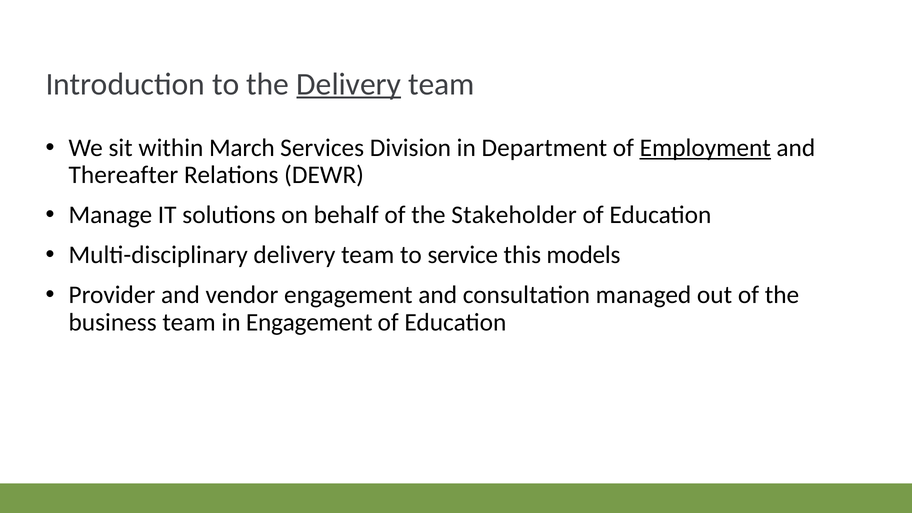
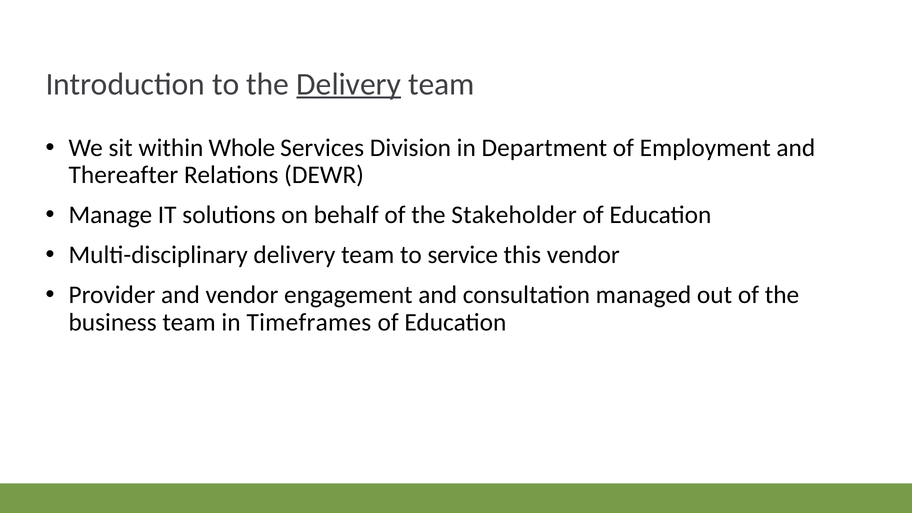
March: March -> Whole (242, 148)
Employment underline: present -> none (705, 148)
this models: models -> vendor (583, 255)
in Engagement: Engagement -> Timeframes (309, 323)
